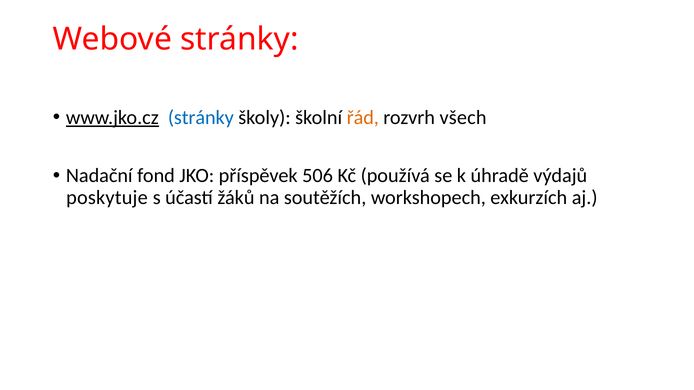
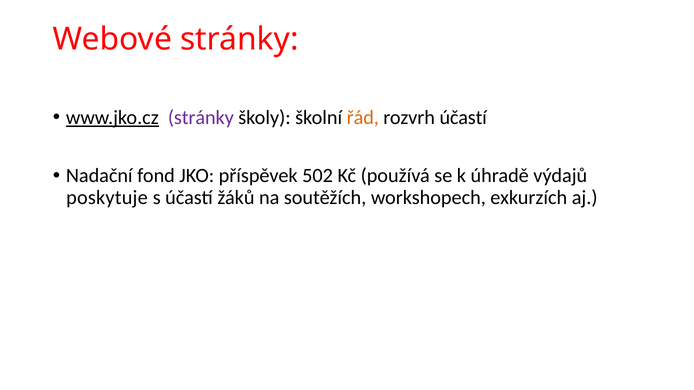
stránky colour: blue -> purple (201, 118)
rozvrh všech: všech -> účastí (463, 118)
506: 506 -> 502 (318, 176)
